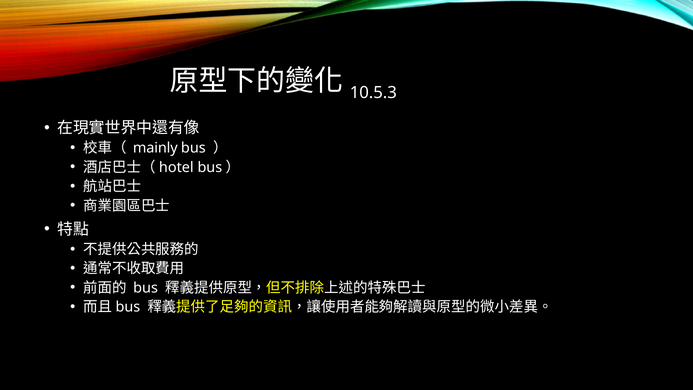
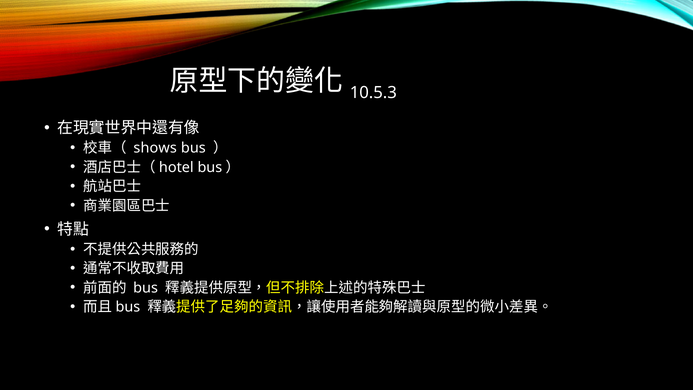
mainly: mainly -> shows (155, 148)
